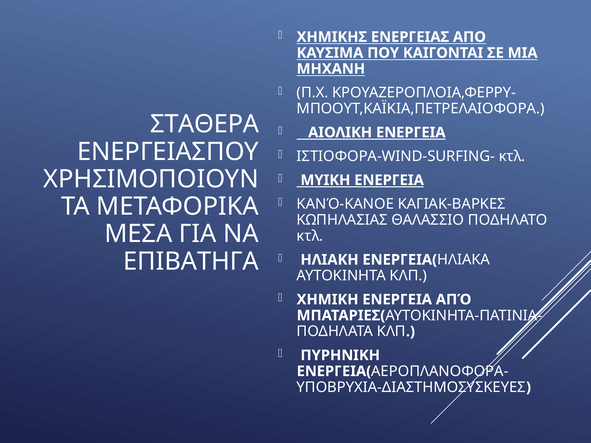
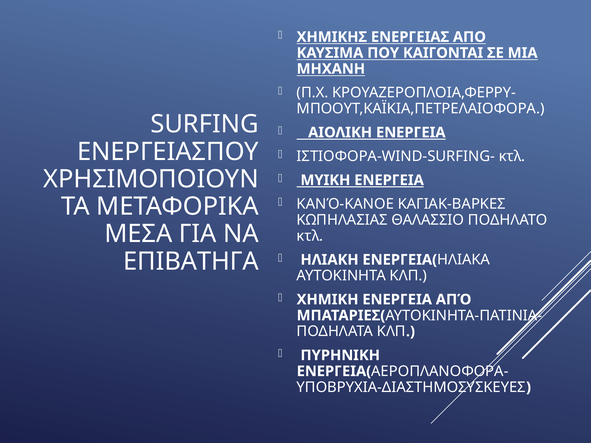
ΣΤΑΘΕΡΑ: ΣΤΑΘΕΡΑ -> SURFING (205, 124)
